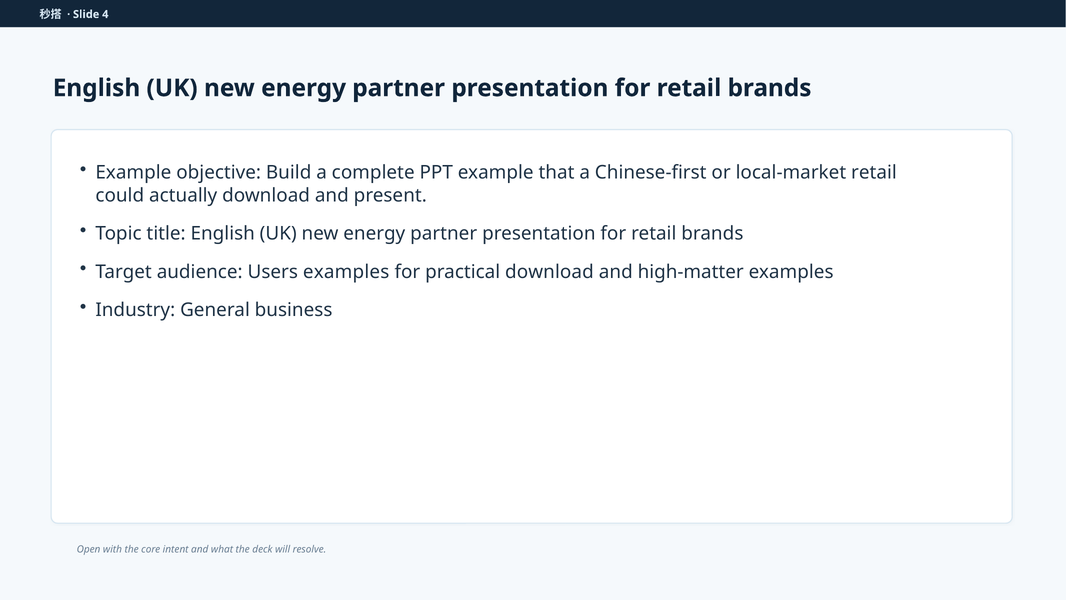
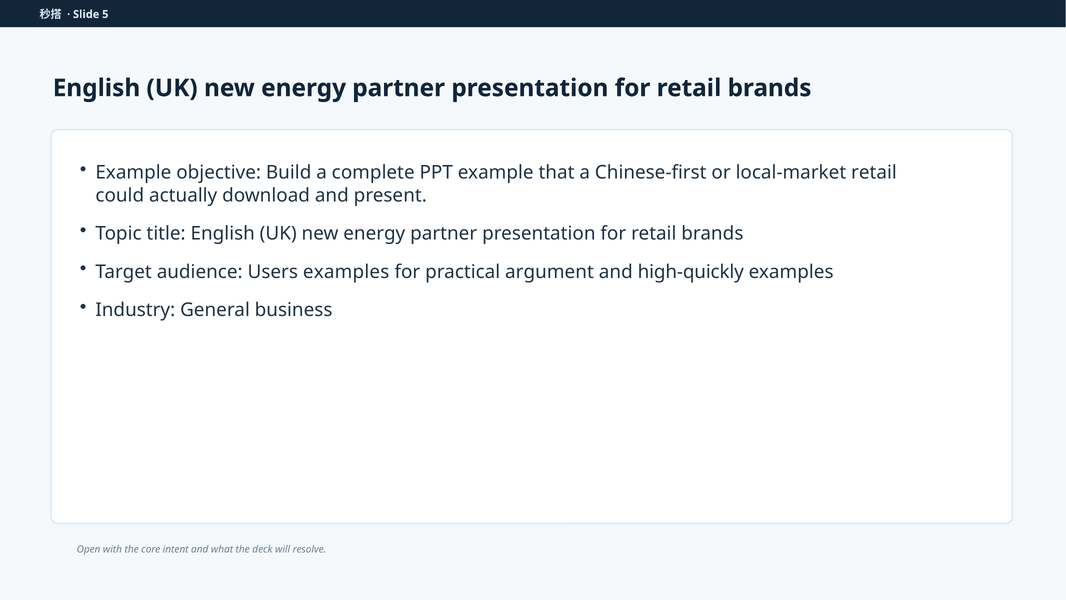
4: 4 -> 5 (105, 14)
practical download: download -> argument (549, 272)
high-matter: high-matter -> high-quickly (691, 272)
